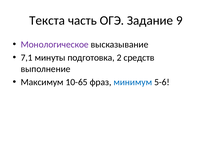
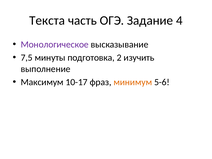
9: 9 -> 4 (179, 21)
7,1: 7,1 -> 7,5 (27, 58)
средств: средств -> изучить (139, 58)
10-65: 10-65 -> 10-17 (77, 82)
минимум colour: blue -> orange (133, 82)
